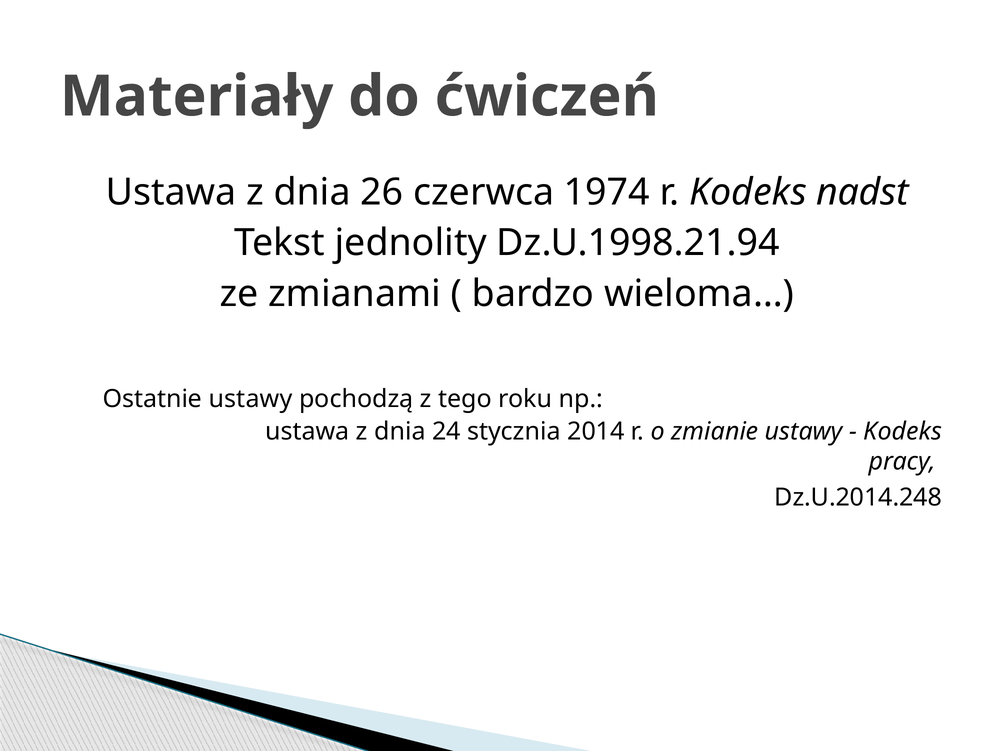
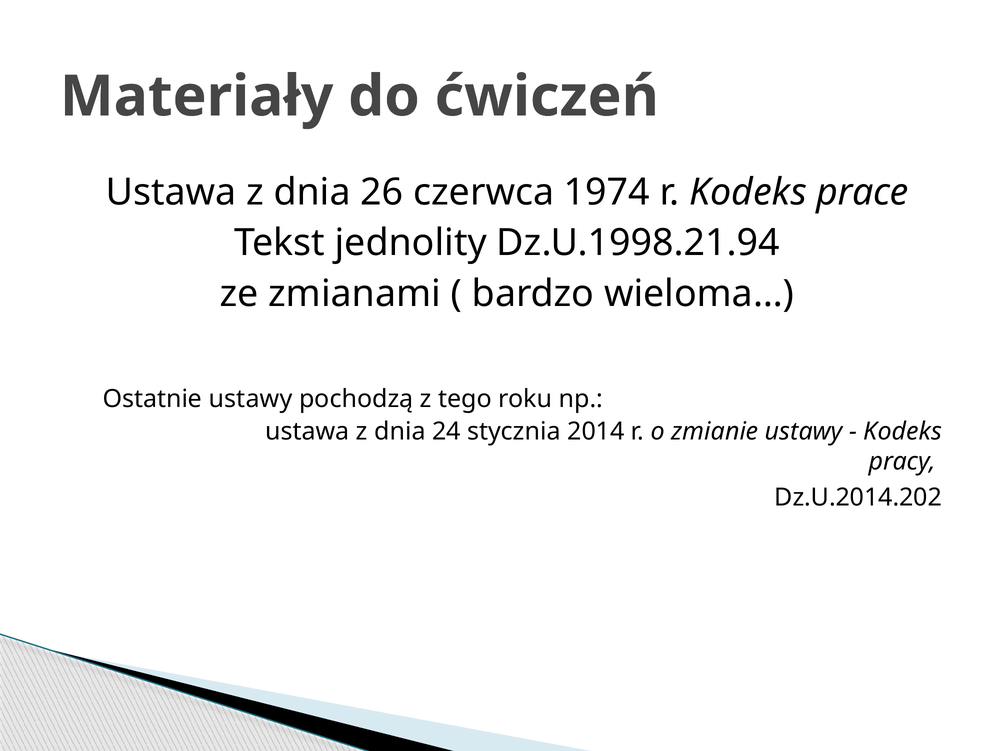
nadst: nadst -> prace (863, 192)
Dz.U.2014.248: Dz.U.2014.248 -> Dz.U.2014.202 (858, 498)
